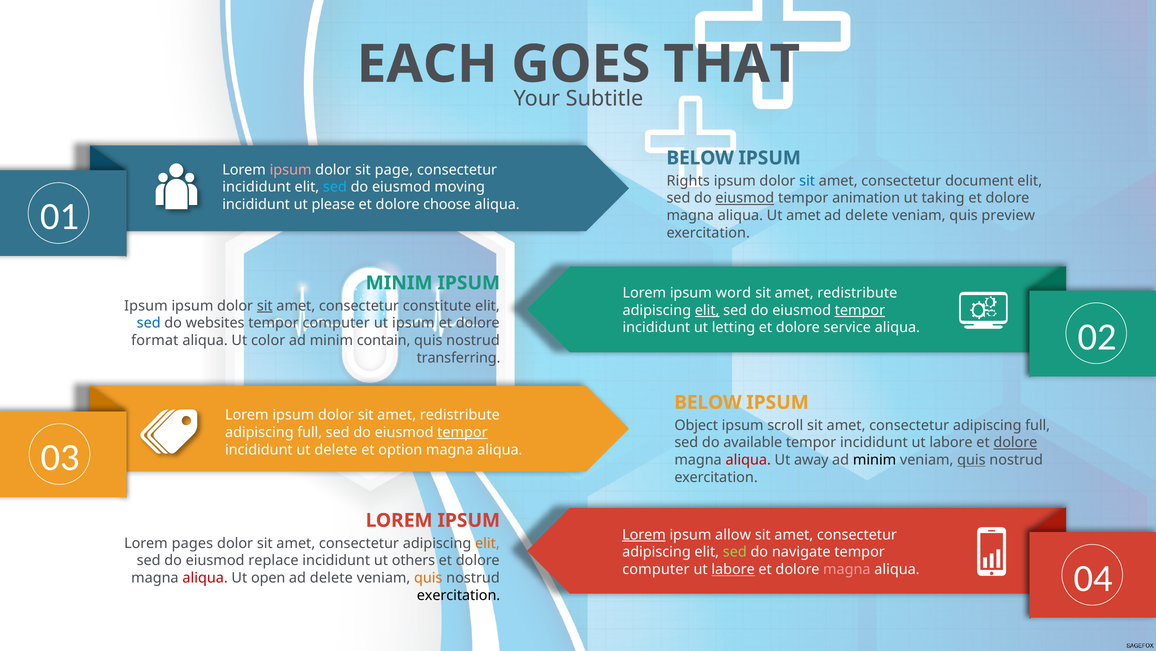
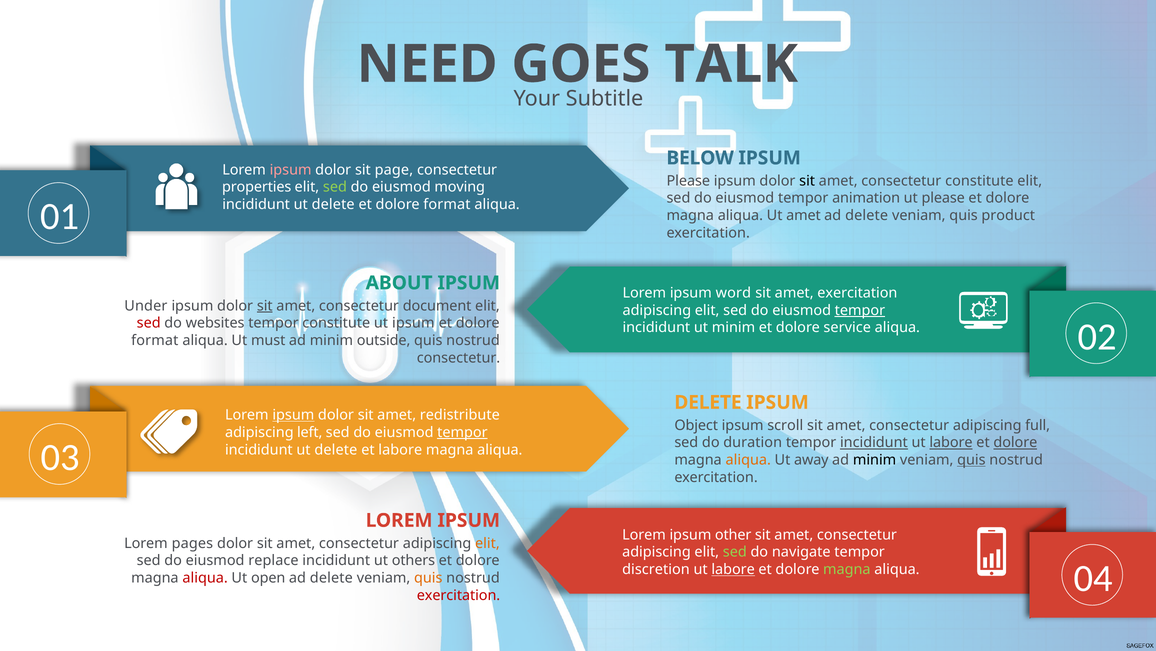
EACH: EACH -> NEED (427, 64)
THAT: THAT -> TALK (731, 64)
Rights: Rights -> Please (688, 181)
sit colour: blue -> black (807, 181)
consectetur document: document -> constitute (979, 181)
incididunt: incididunt -> properties (257, 187)
sed colour: light blue -> light green (335, 187)
eiusmod underline: present -> none (745, 198)
ut taking: taking -> please (943, 198)
please: please -> delete (333, 204)
choose: choose -> format (447, 204)
preview: preview -> product (1008, 215)
MINIM: MINIM -> ABOUT (399, 283)
redistribute: redistribute -> exercitation (857, 293)
Ipsum: Ipsum -> Under (146, 305)
constitute: constitute -> document (437, 305)
elit underline: present -> none (707, 310)
sed colour: blue -> red (149, 323)
computer: computer -> constitute (336, 323)
ut letting: letting -> minim (733, 327)
color: color -> must (268, 340)
contain: contain -> outside (384, 340)
transferring: transferring -> consectetur (458, 357)
BELOW: BELOW -> DELETE (708, 402)
ipsum underline: none -> present (293, 415)
full: full -> left (310, 432)
available: available -> duration (753, 442)
incididunt underline: none -> present (874, 442)
labore underline: none -> present (951, 442)
et option: option -> labore (400, 449)
aliqua colour: red -> orange (748, 459)
Lorem underline: present -> none (644, 534)
allow: allow -> other (733, 534)
computer: computer -> discretion (656, 569)
magna colour: pink -> light green (847, 569)
exercitation colour: black -> red (458, 595)
